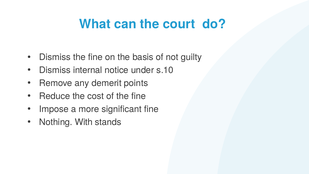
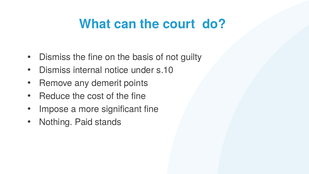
With: With -> Paid (84, 122)
